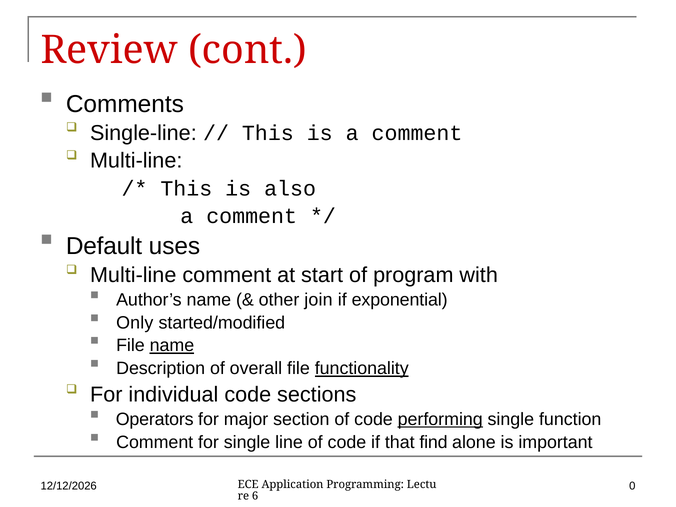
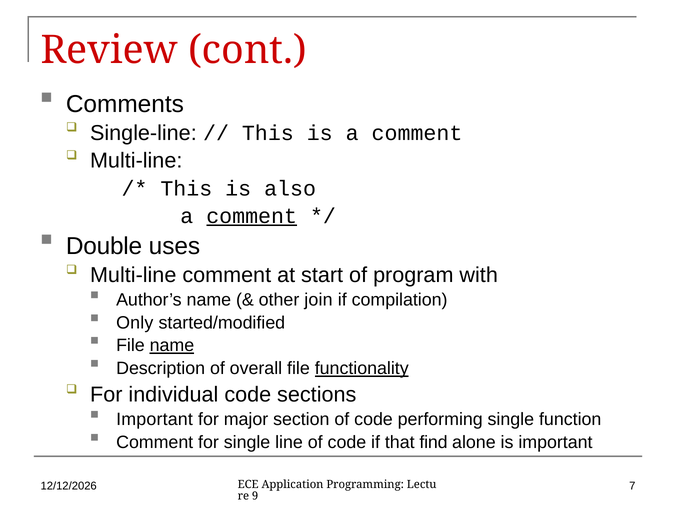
comment underline: none -> present (252, 216)
Default: Default -> Double (104, 246)
exponential: exponential -> compilation (400, 300)
Operators: Operators -> Important (155, 419)
performing underline: present -> none (440, 419)
0: 0 -> 7 (632, 486)
6: 6 -> 9 (255, 496)
